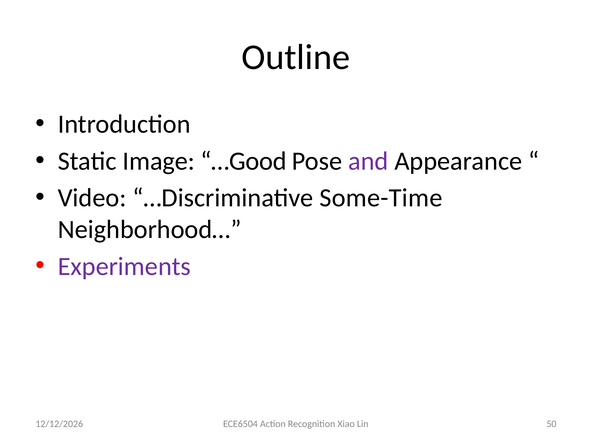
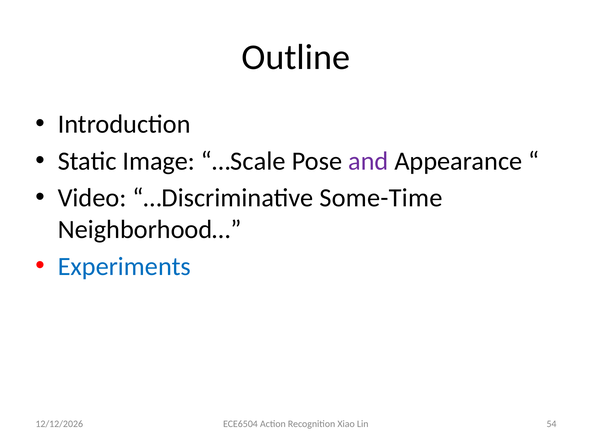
…Good: …Good -> …Scale (243, 161)
Experiments colour: purple -> blue (124, 266)
50: 50 -> 54 (551, 424)
